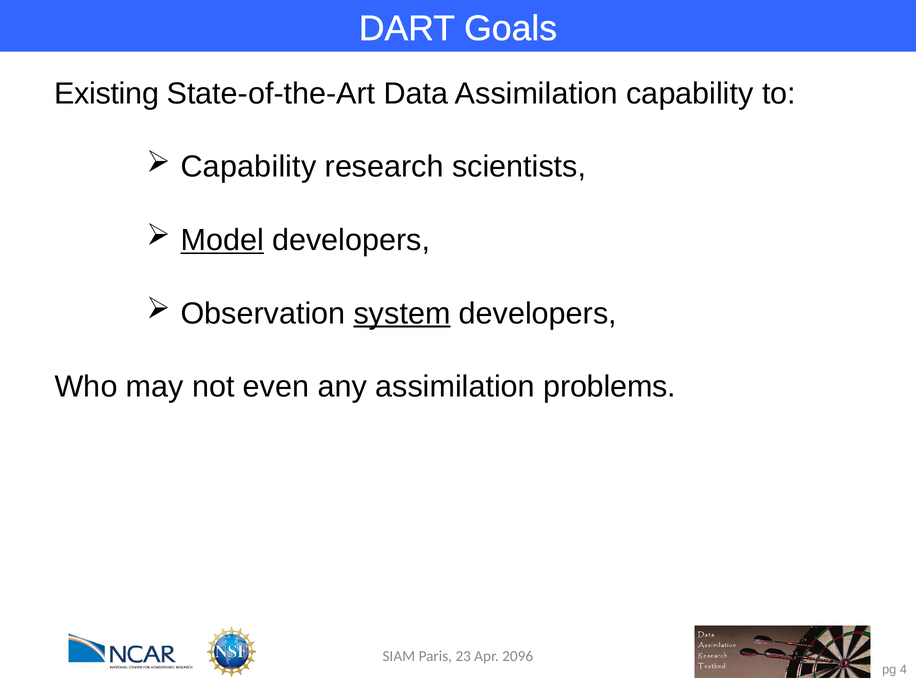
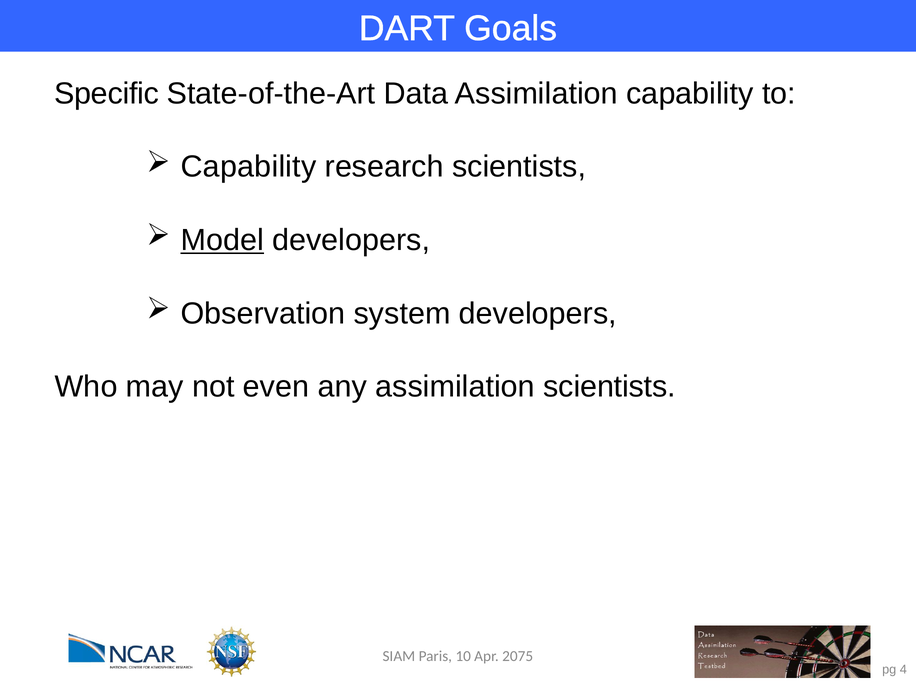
Existing: Existing -> Specific (107, 94)
system underline: present -> none (402, 313)
assimilation problems: problems -> scientists (610, 387)
23: 23 -> 10 (463, 656)
2096: 2096 -> 2075 (518, 656)
